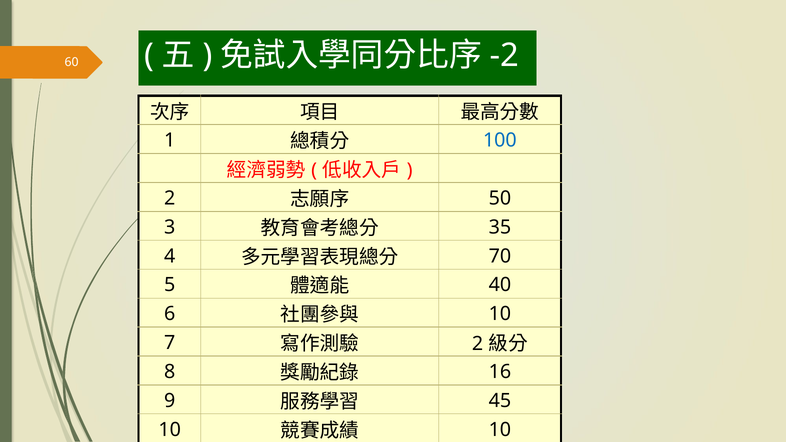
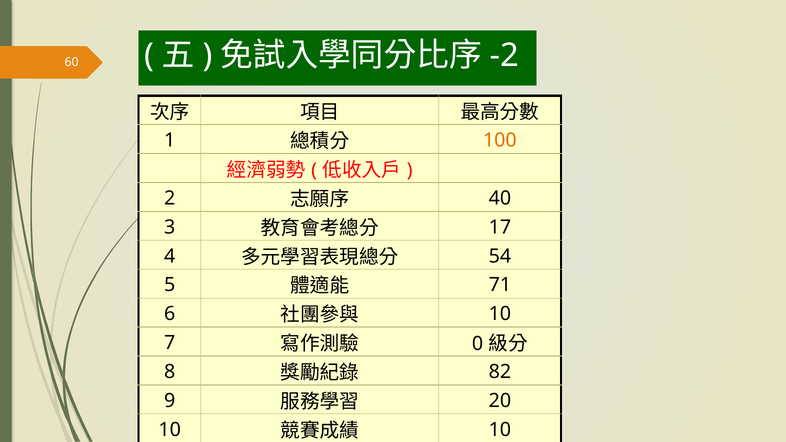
100 colour: blue -> orange (500, 140)
50: 50 -> 40 (500, 198)
35: 35 -> 17 (500, 227)
70: 70 -> 54 (500, 256)
40: 40 -> 71 (500, 285)
2: 2 -> 0 (478, 344)
16: 16 -> 82 (500, 372)
45: 45 -> 20 (500, 401)
